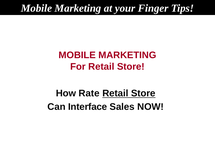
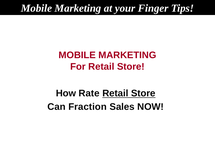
Interface: Interface -> Fraction (88, 107)
